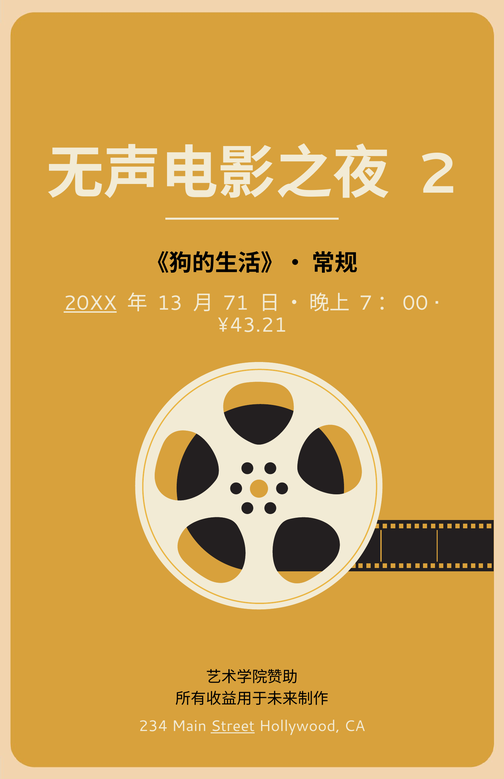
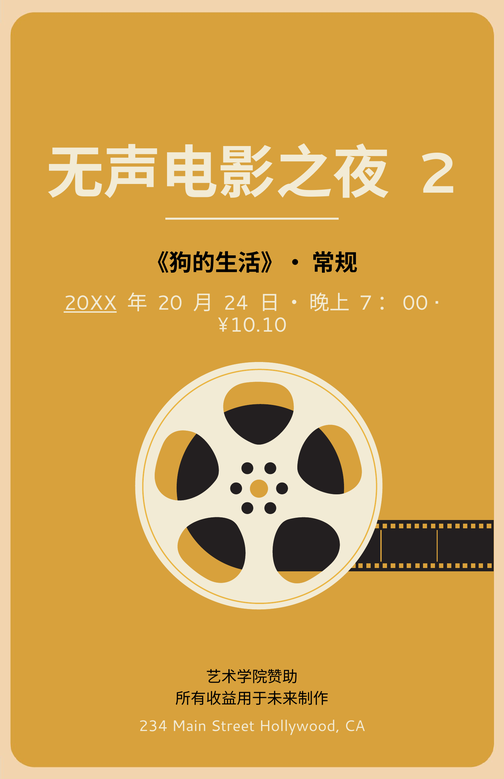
13: 13 -> 20 (170, 303)
71: 71 -> 24 (236, 303)
¥43.21: ¥43.21 -> ¥10.10 (252, 325)
Street underline: present -> none (233, 726)
